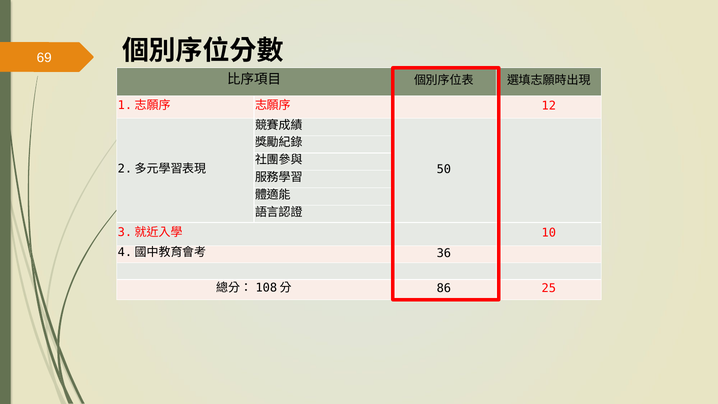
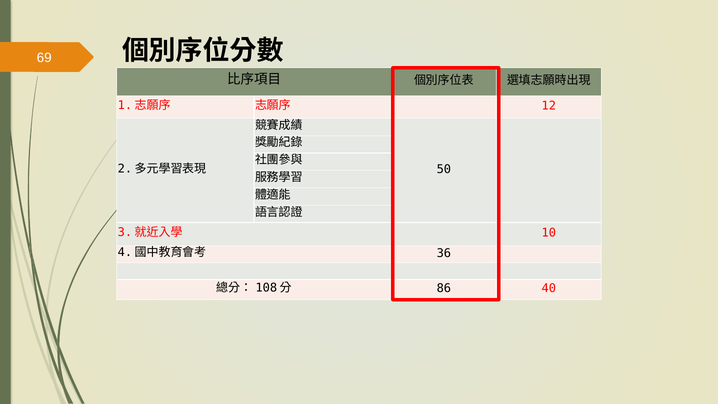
25: 25 -> 40 (549, 288)
